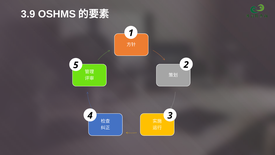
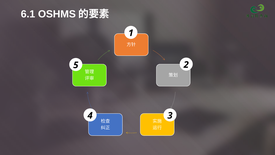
3.9: 3.9 -> 6.1 (28, 14)
